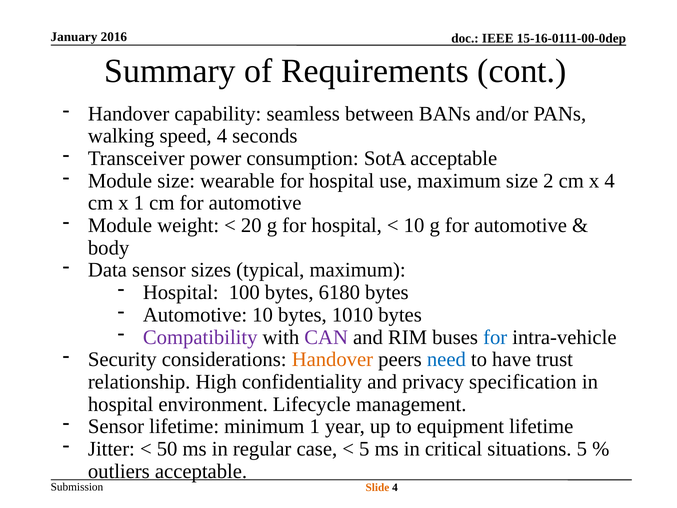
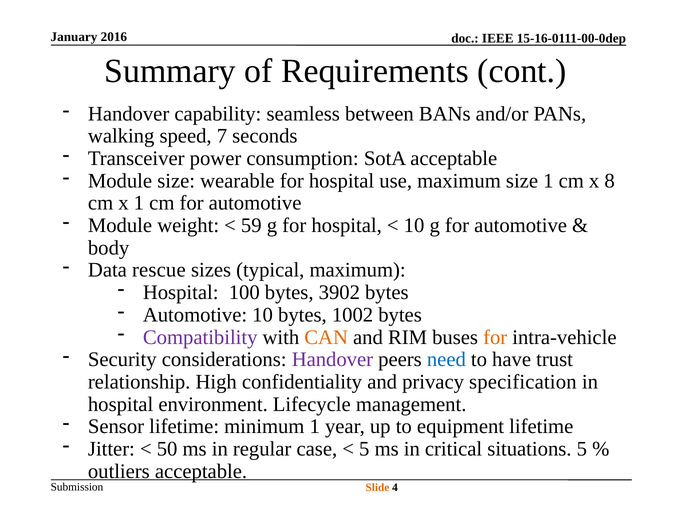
speed 4: 4 -> 7 (222, 136)
size 2: 2 -> 1 (548, 181)
x 4: 4 -> 8 (610, 181)
20: 20 -> 59 (251, 225)
Data sensor: sensor -> rescue (159, 270)
6180: 6180 -> 3902 (339, 292)
1010: 1010 -> 1002 (353, 315)
CAN colour: purple -> orange (326, 337)
for colour: blue -> orange (495, 337)
Handover colour: orange -> purple (332, 359)
